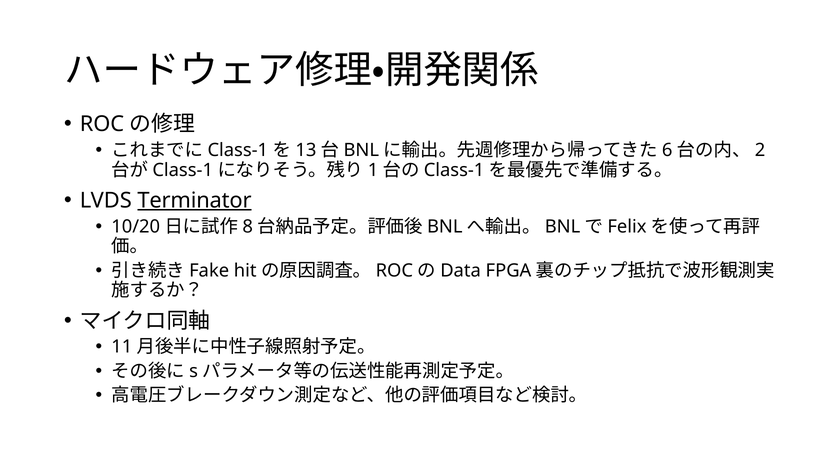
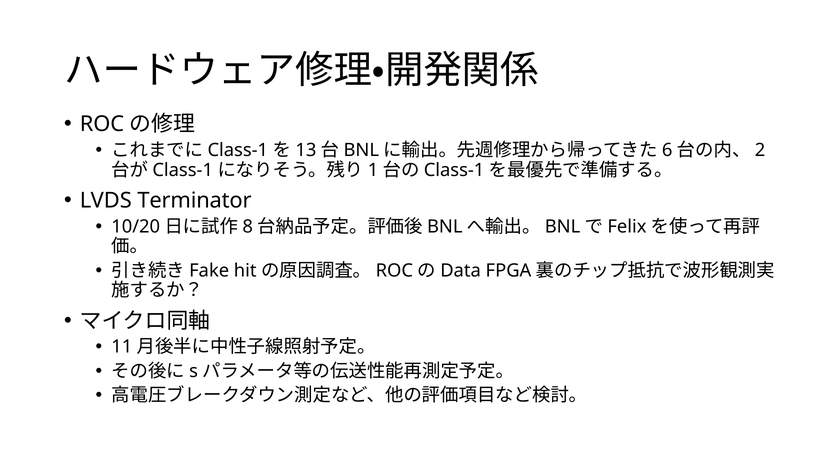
Terminator underline: present -> none (194, 201)
